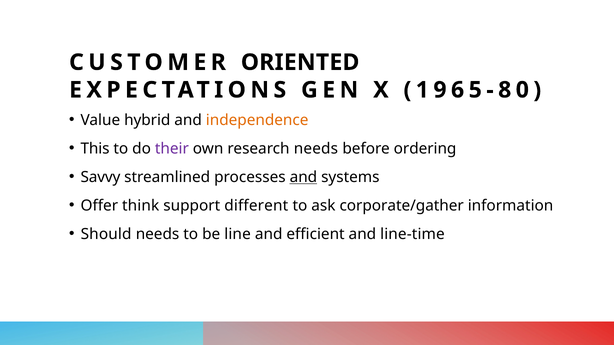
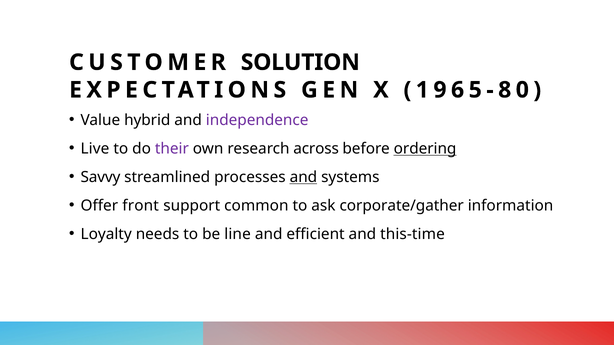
ORIENTED: ORIENTED -> SOLUTION (300, 62)
independence colour: orange -> purple (257, 120)
This: This -> Live (95, 149)
research needs: needs -> across (316, 149)
ordering underline: none -> present (425, 149)
think: think -> front (141, 206)
different: different -> common (256, 206)
Should: Should -> Loyalty (106, 234)
line-time: line-time -> this-time (412, 234)
